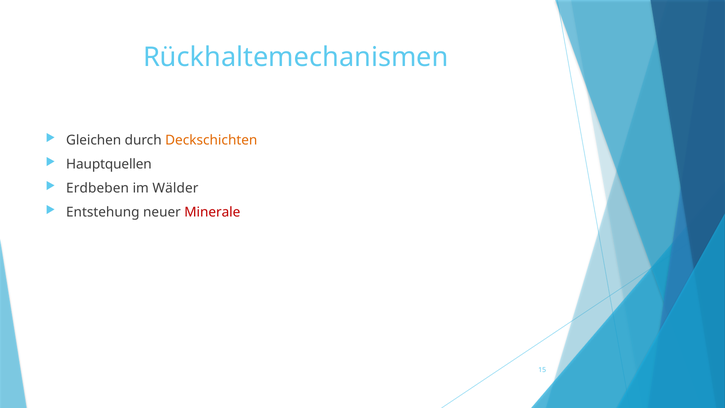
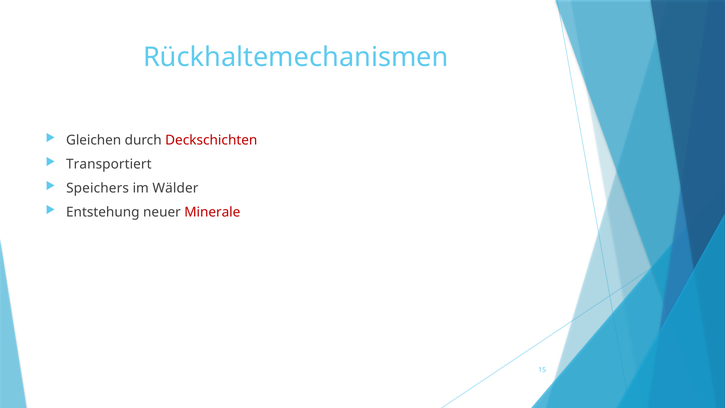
Deckschichten colour: orange -> red (211, 140)
Hauptquellen: Hauptquellen -> Transportiert (109, 164)
Erdbeben: Erdbeben -> Speichers (98, 188)
